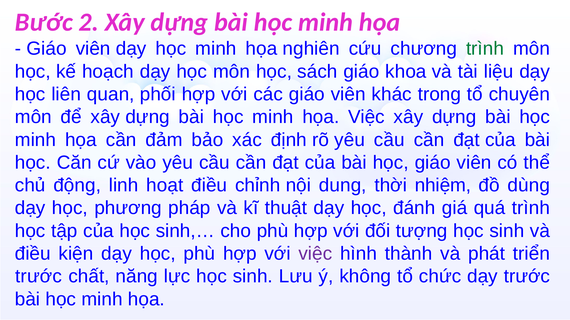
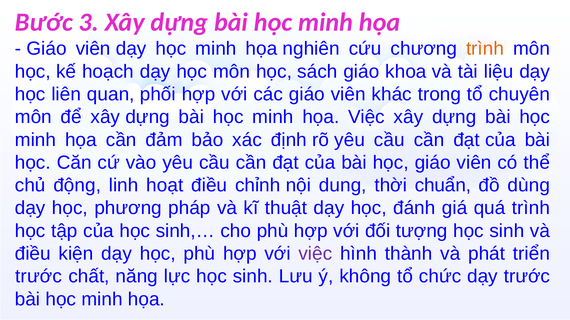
2: 2 -> 3 (89, 22)
trình colour: green -> orange (485, 49)
nhiệm: nhiệm -> chuẩn (443, 186)
